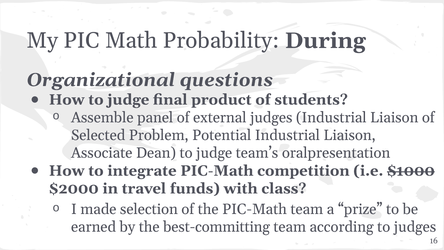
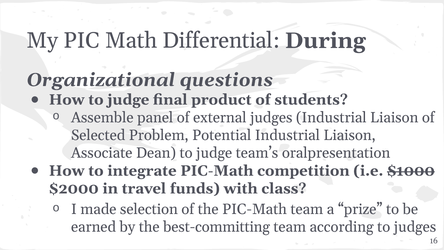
Probability: Probability -> Differential (221, 41)
